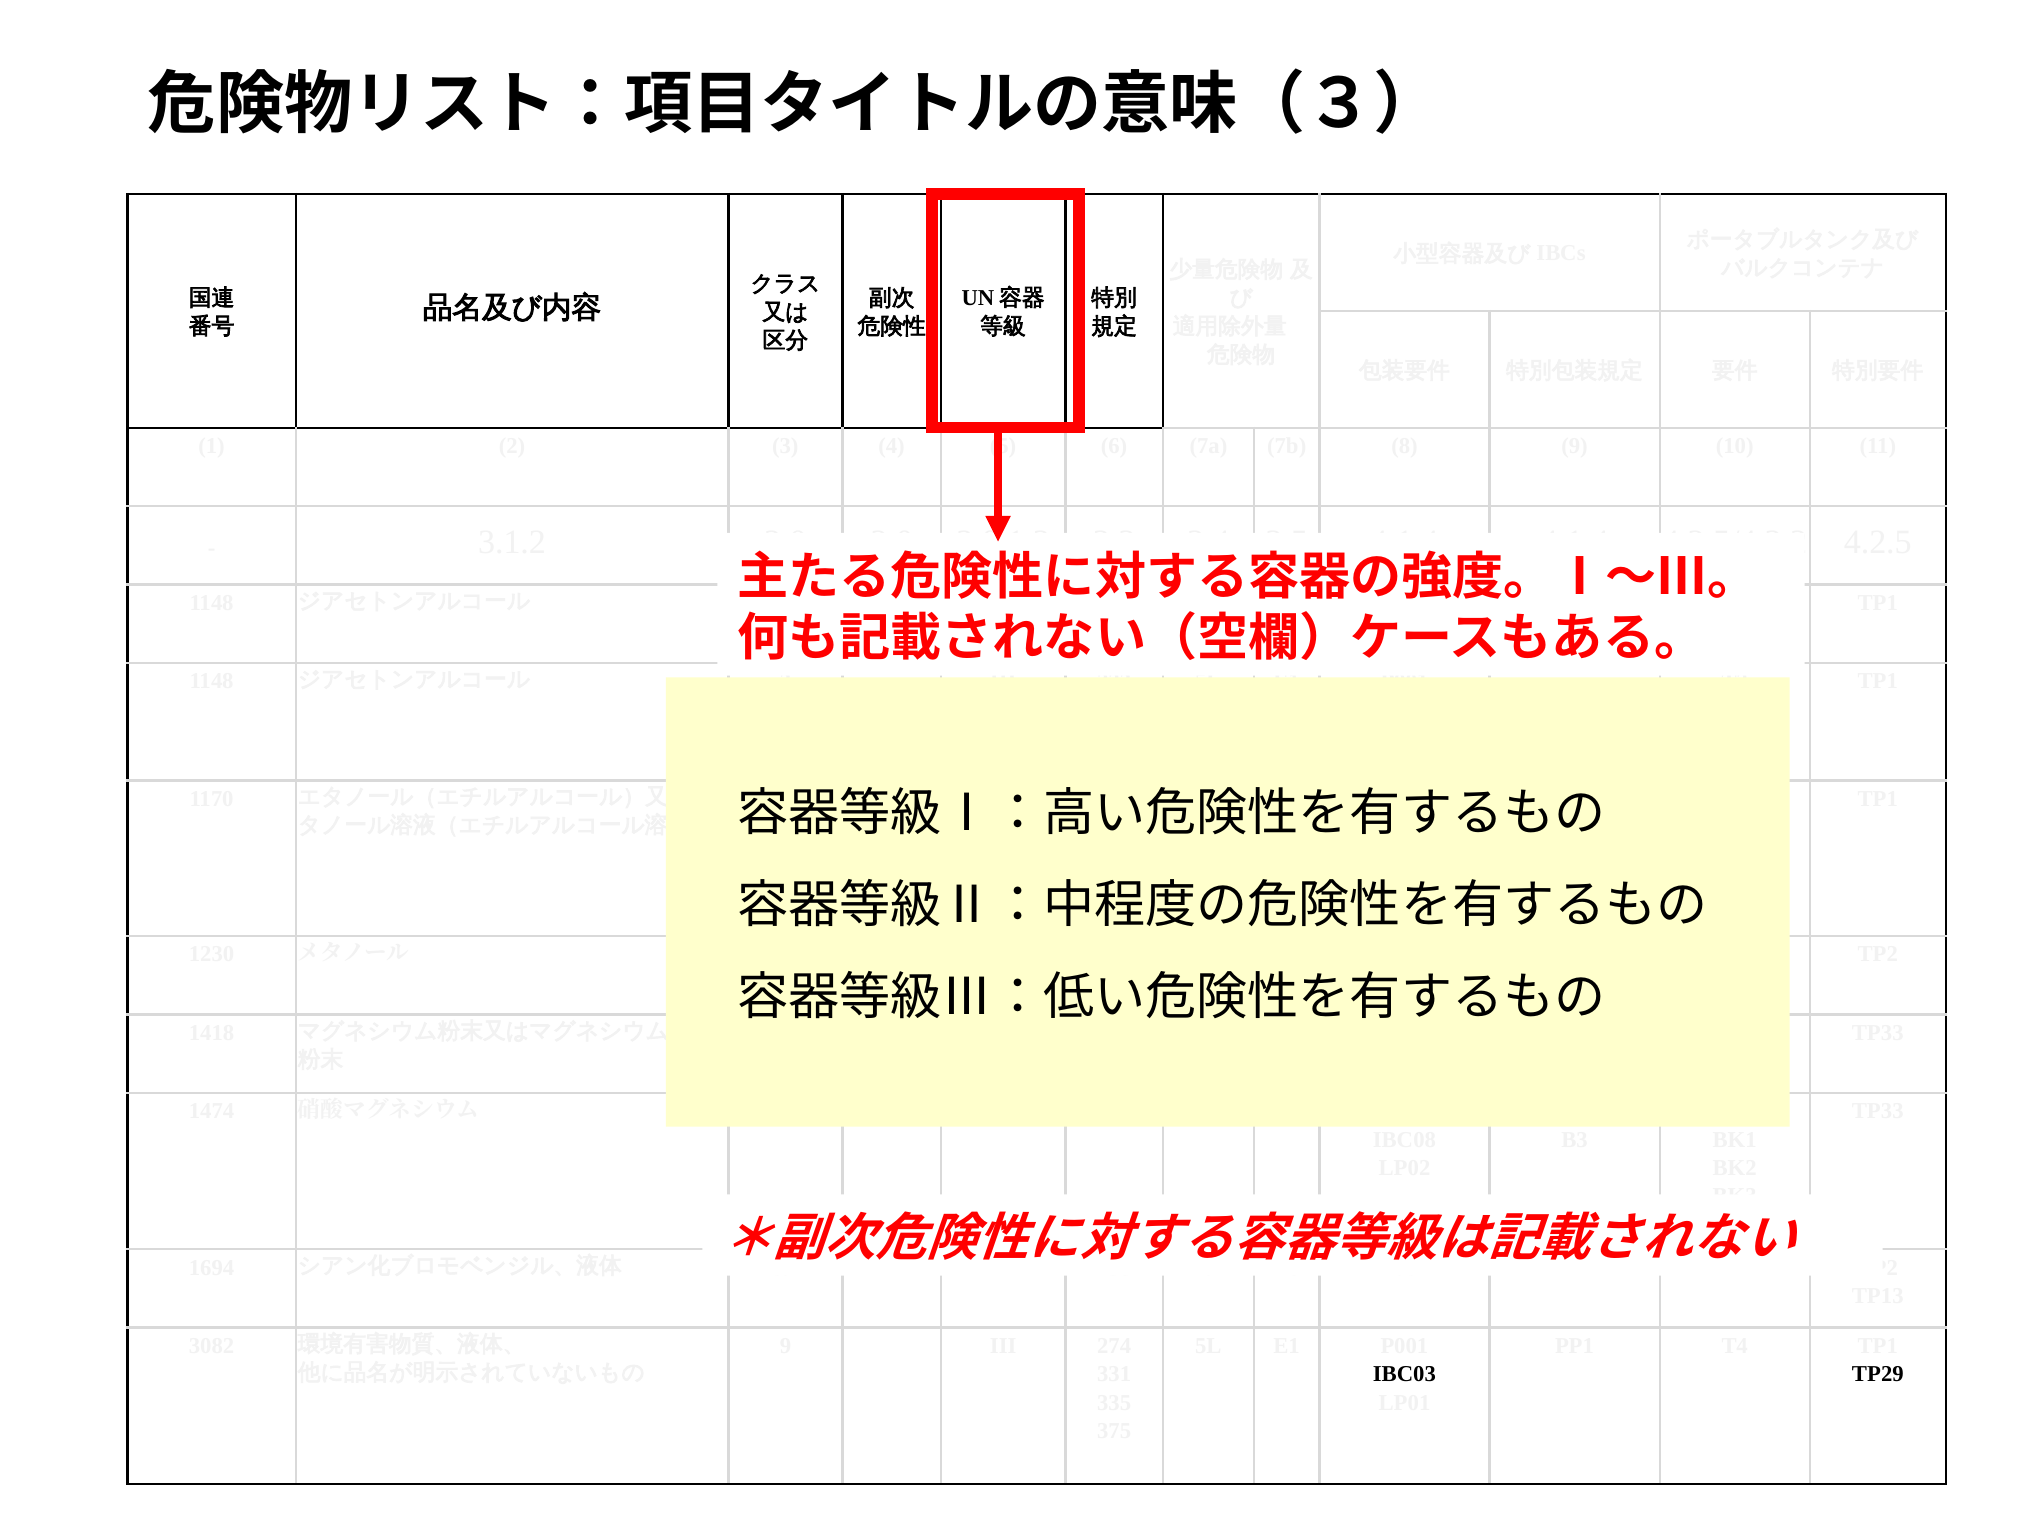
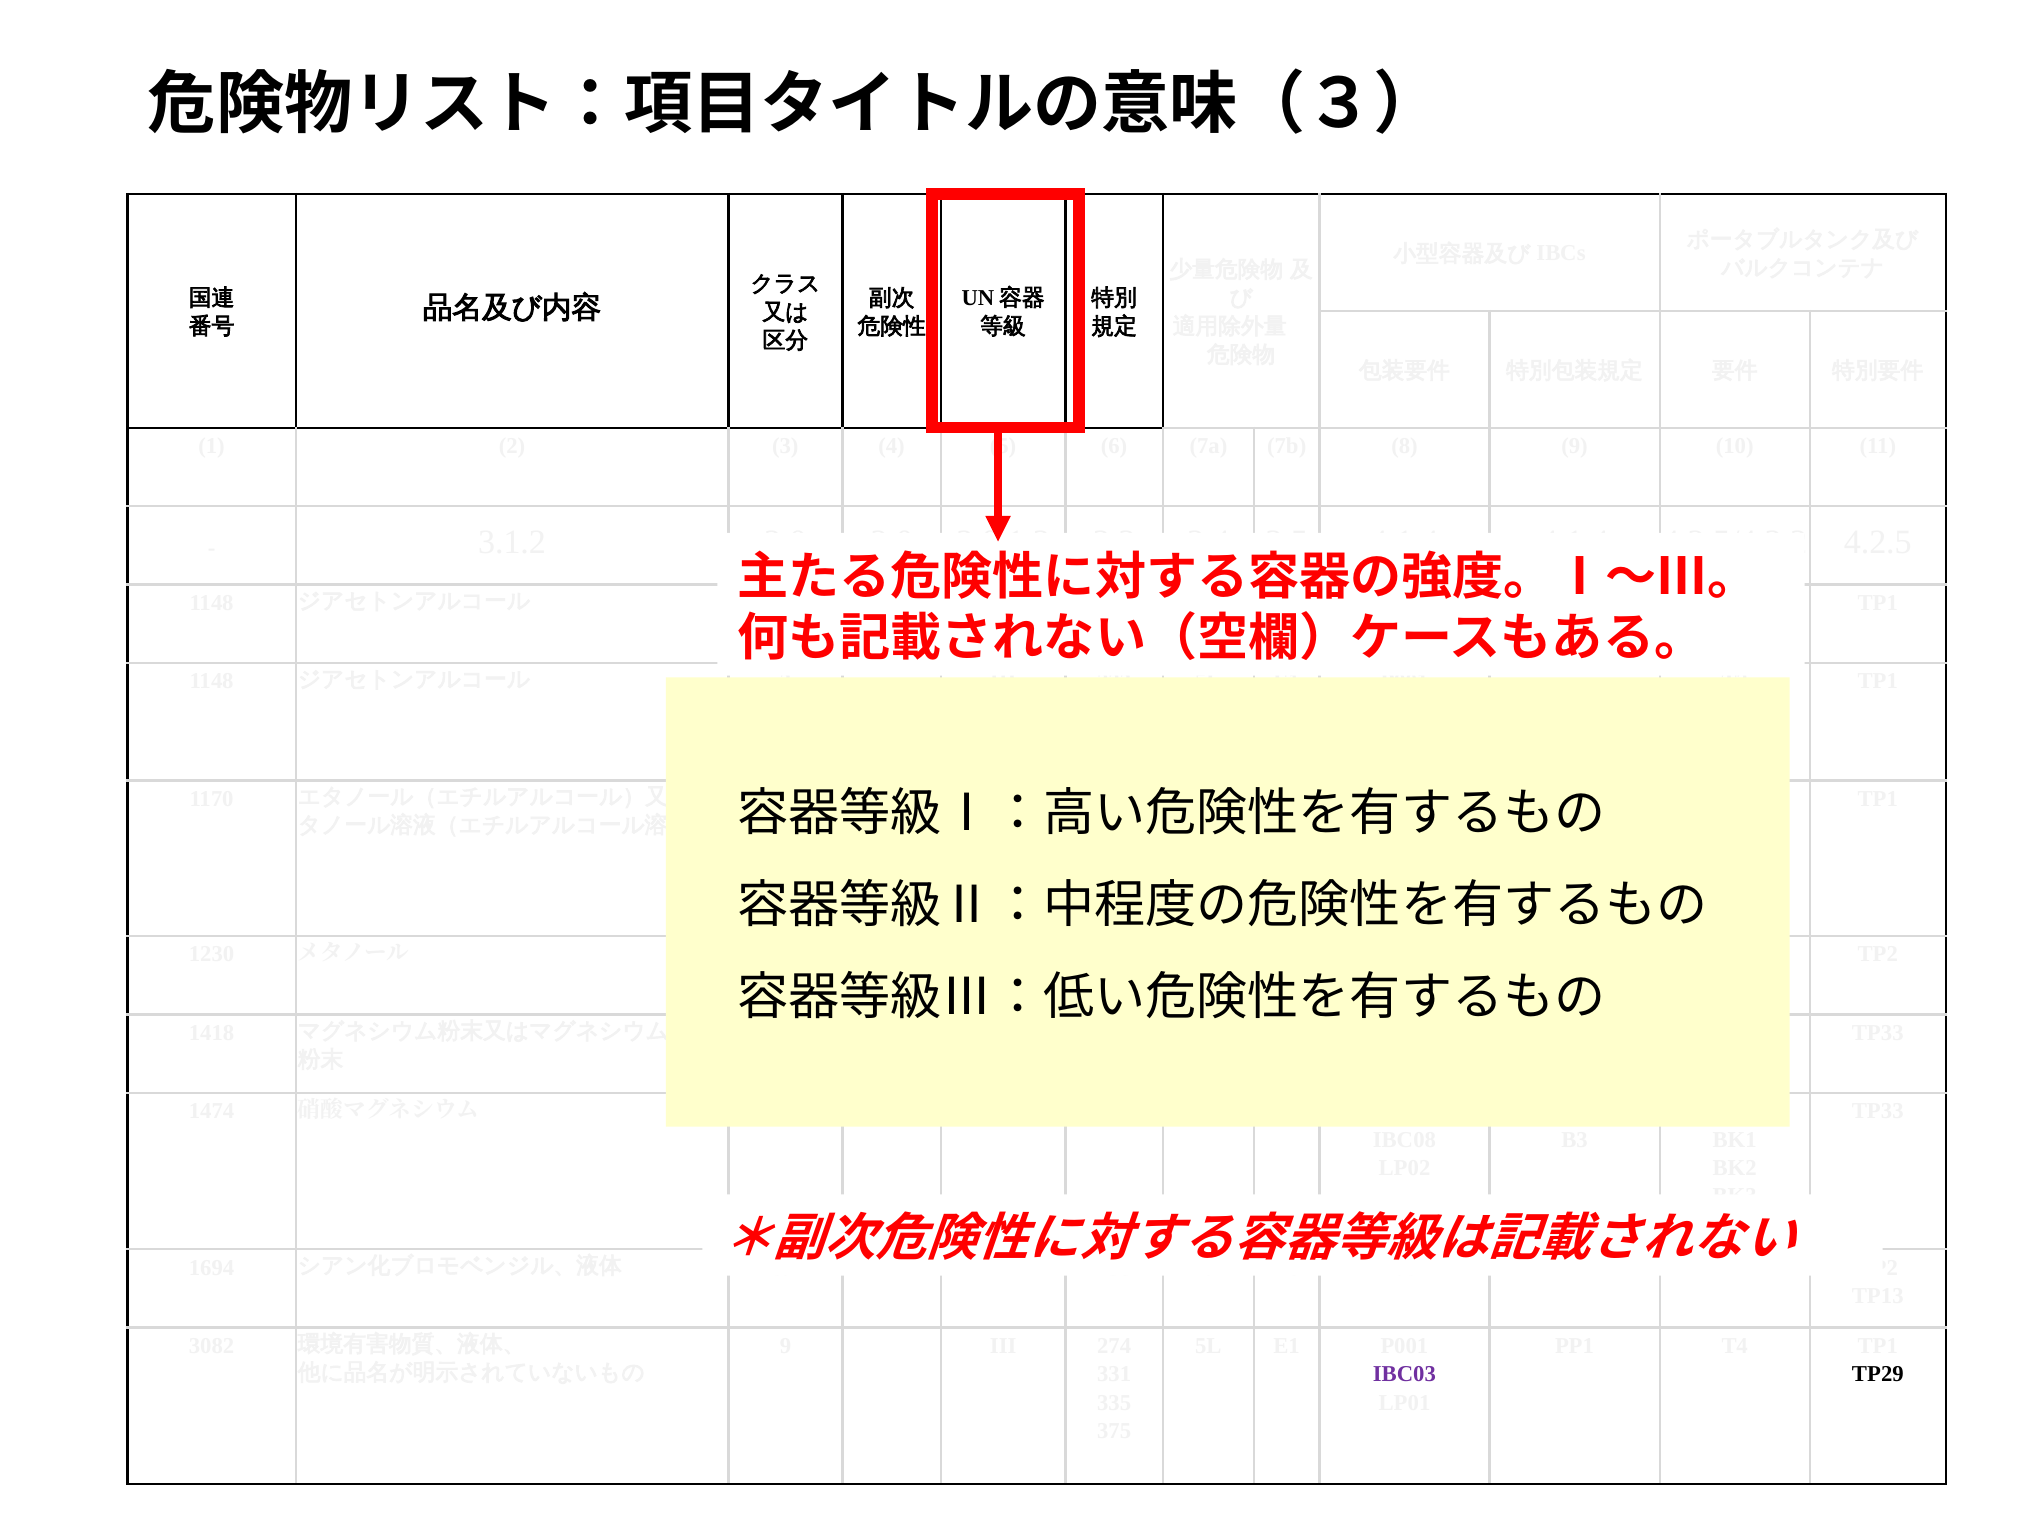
IBC03 colour: black -> purple (1404, 1374)
